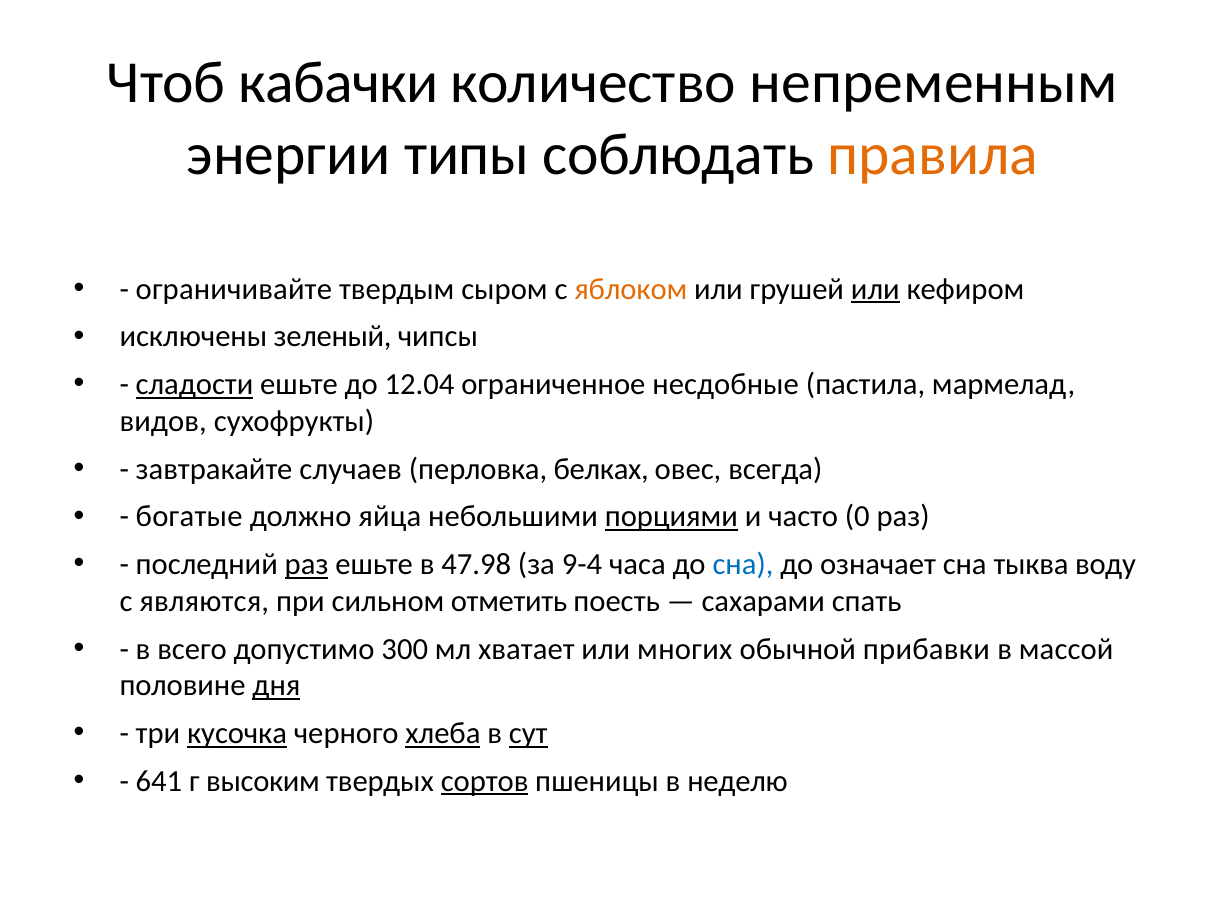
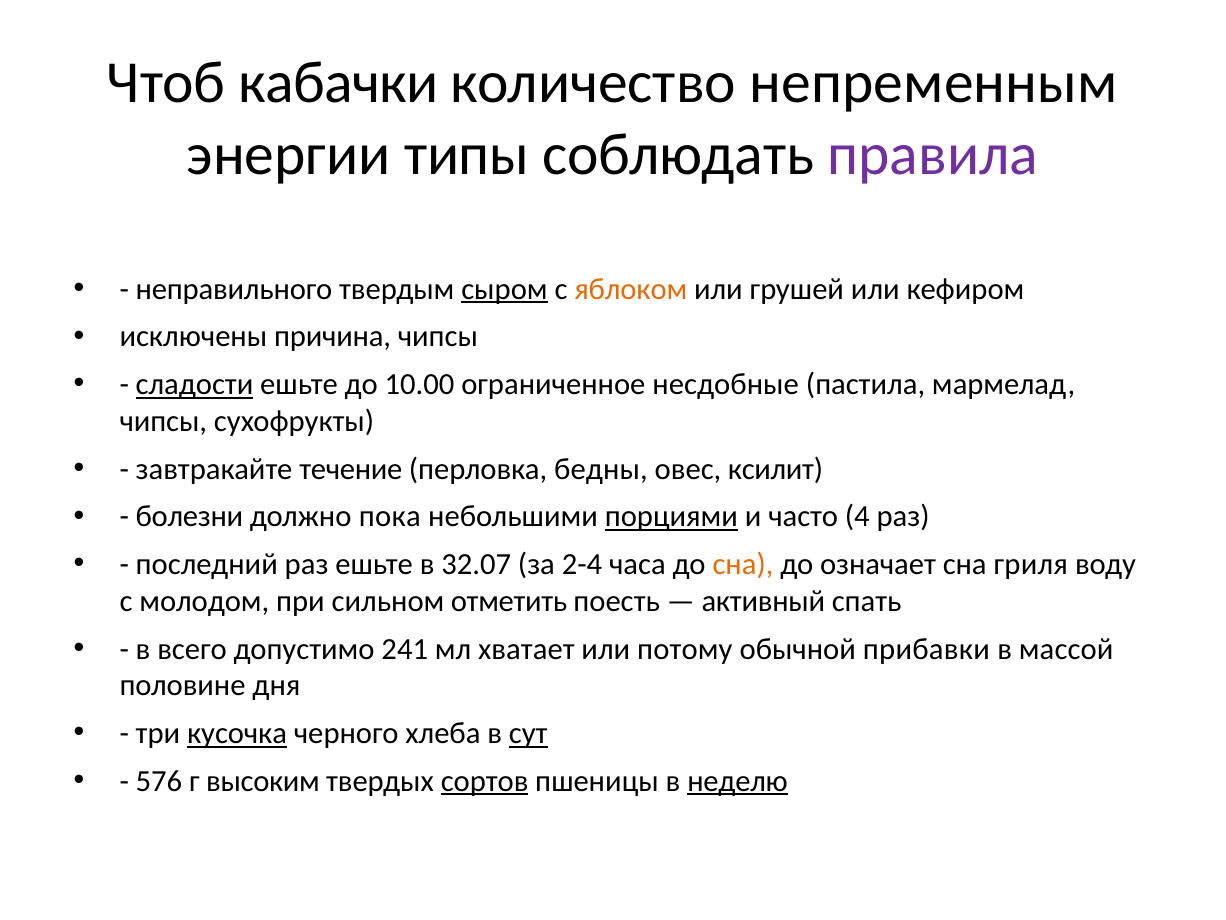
правила colour: orange -> purple (933, 154)
ограничивайте: ограничивайте -> неправильного (234, 289)
сыром underline: none -> present (504, 289)
или underline: present -> none (875, 289)
зеленый: зеленый -> причина (333, 337)
12.04: 12.04 -> 10.00 (419, 384)
видов: видов -> чипсы (163, 421)
случаев: случаев -> течение (351, 469)
белках: белках -> бедны (601, 469)
всегда: всегда -> ксилит (775, 469)
богатые: богатые -> болезни (189, 516)
яйца: яйца -> пока (390, 516)
0: 0 -> 4 (857, 516)
раз underline: present -> none (307, 564)
47.98: 47.98 -> 32.07 (476, 564)
9-4: 9-4 -> 2-4 (582, 564)
сна colour: blue -> orange (743, 564)
тыква: тыква -> гриля (1031, 564)
являются: являются -> молодом (204, 601)
сахарами: сахарами -> активный (763, 601)
300: 300 -> 241 (405, 649)
многих: многих -> потому (685, 649)
дня underline: present -> none (276, 685)
хлеба underline: present -> none (443, 733)
641: 641 -> 576 (159, 781)
неделю underline: none -> present (738, 781)
